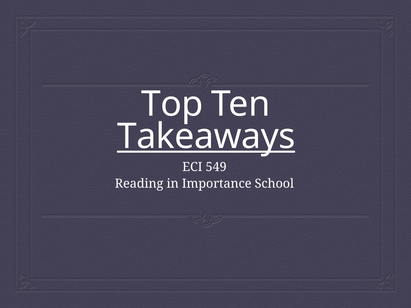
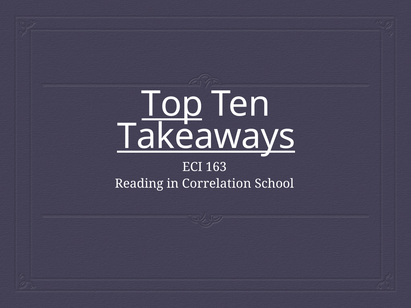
Top underline: none -> present (172, 104)
549: 549 -> 163 (216, 167)
Importance: Importance -> Correlation (217, 184)
